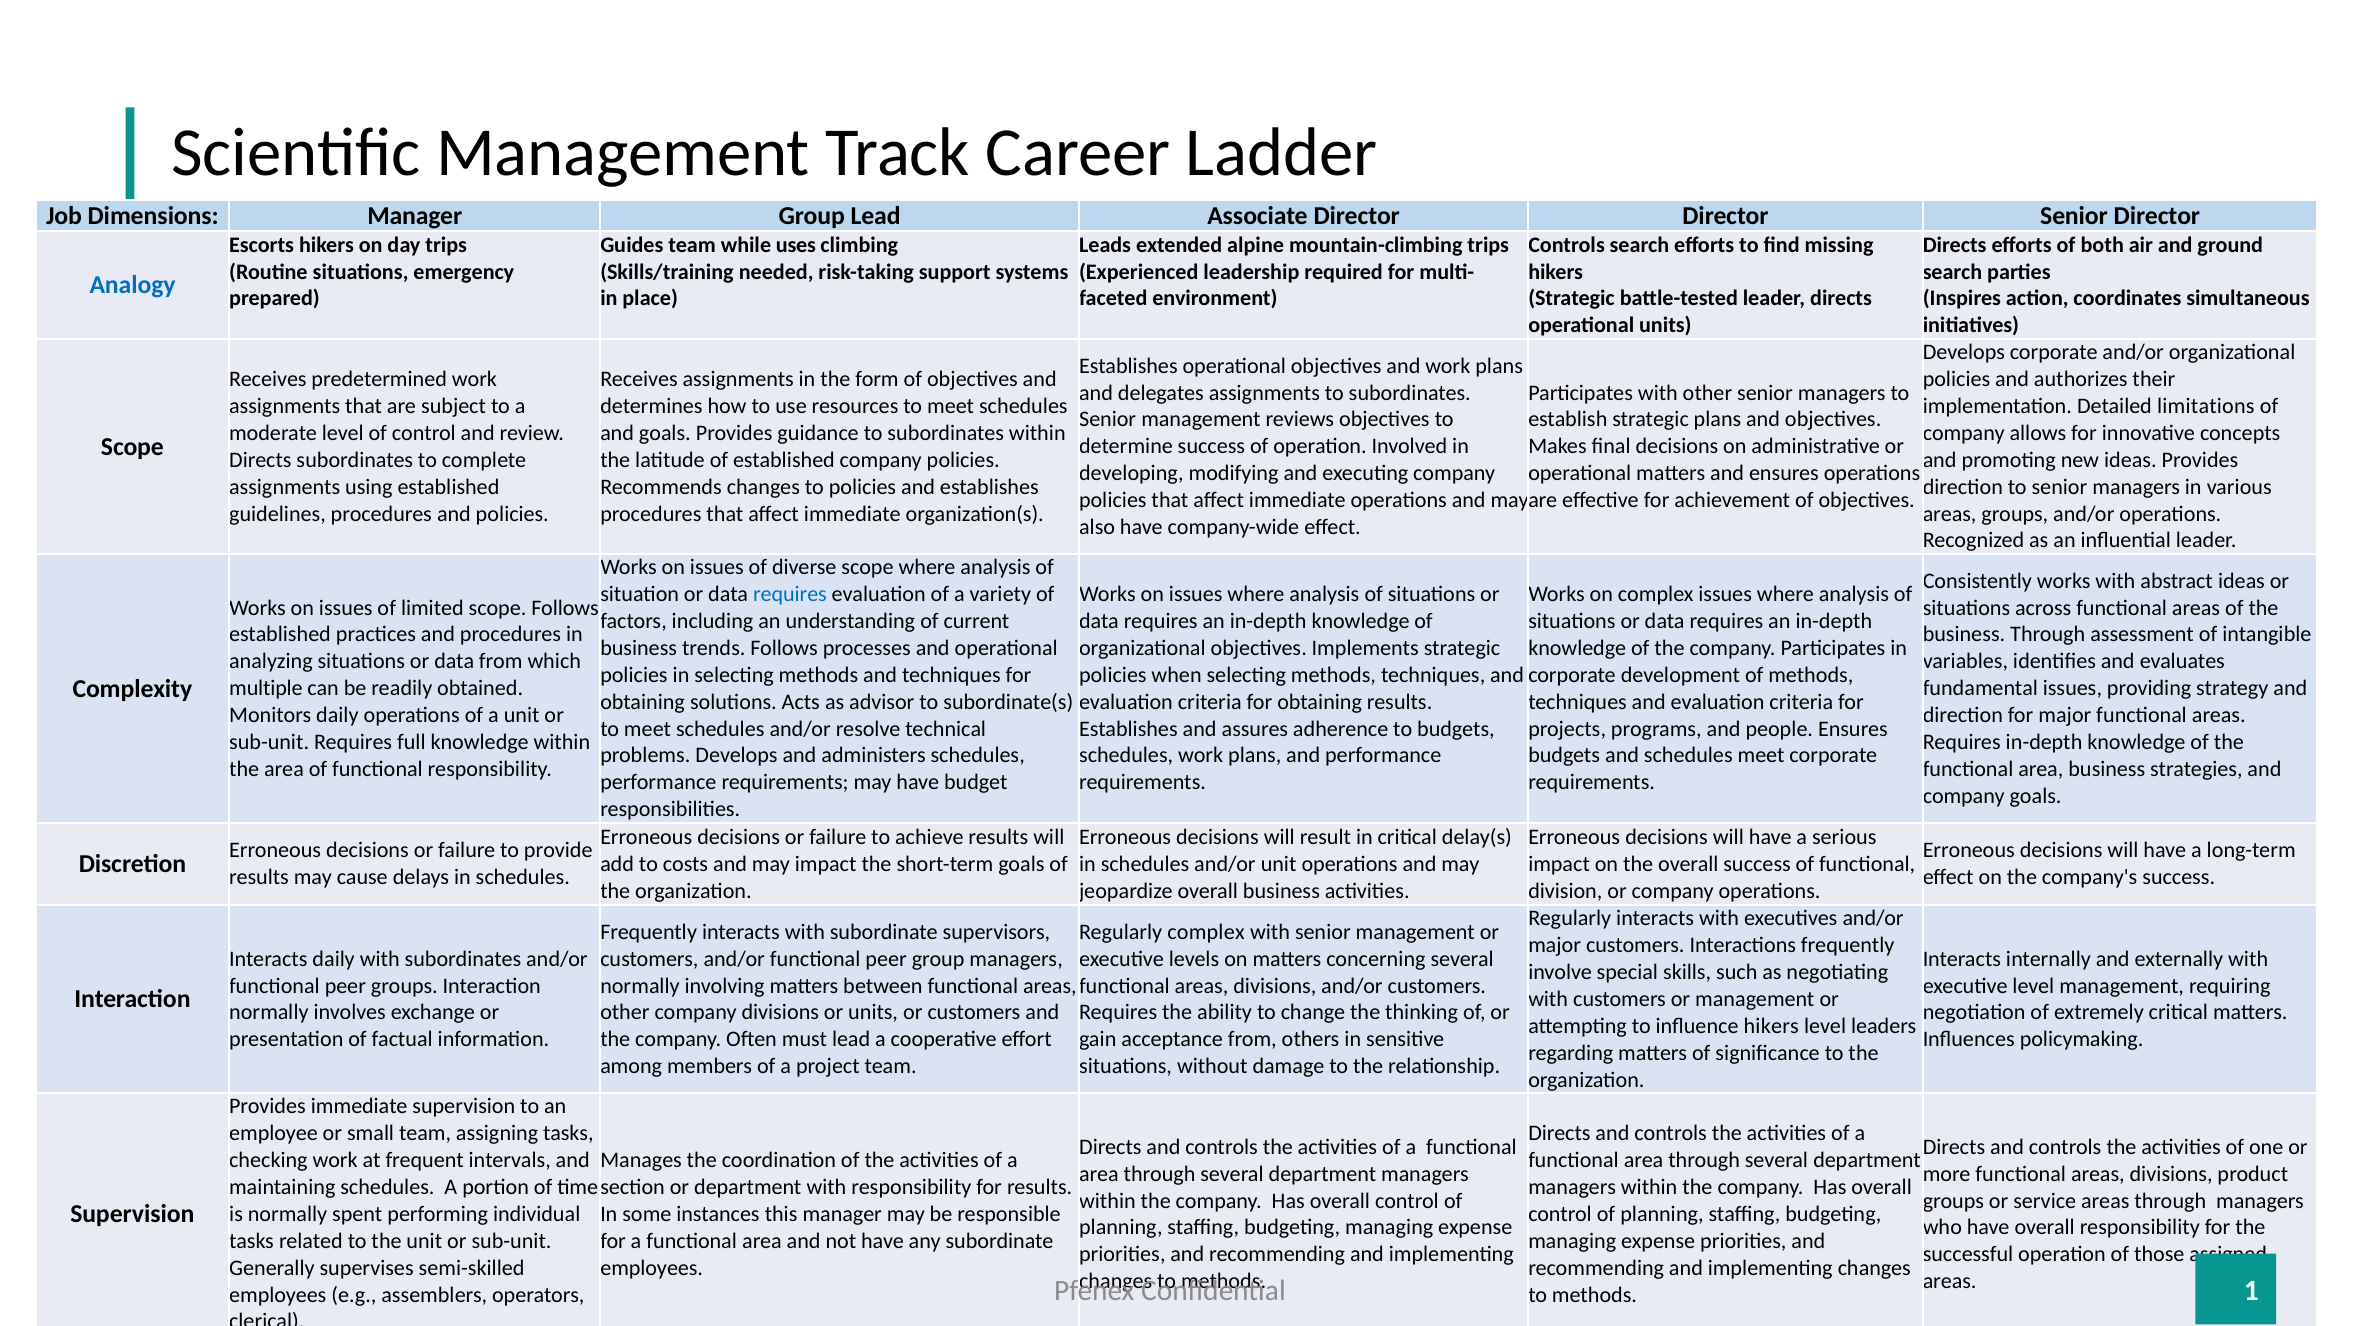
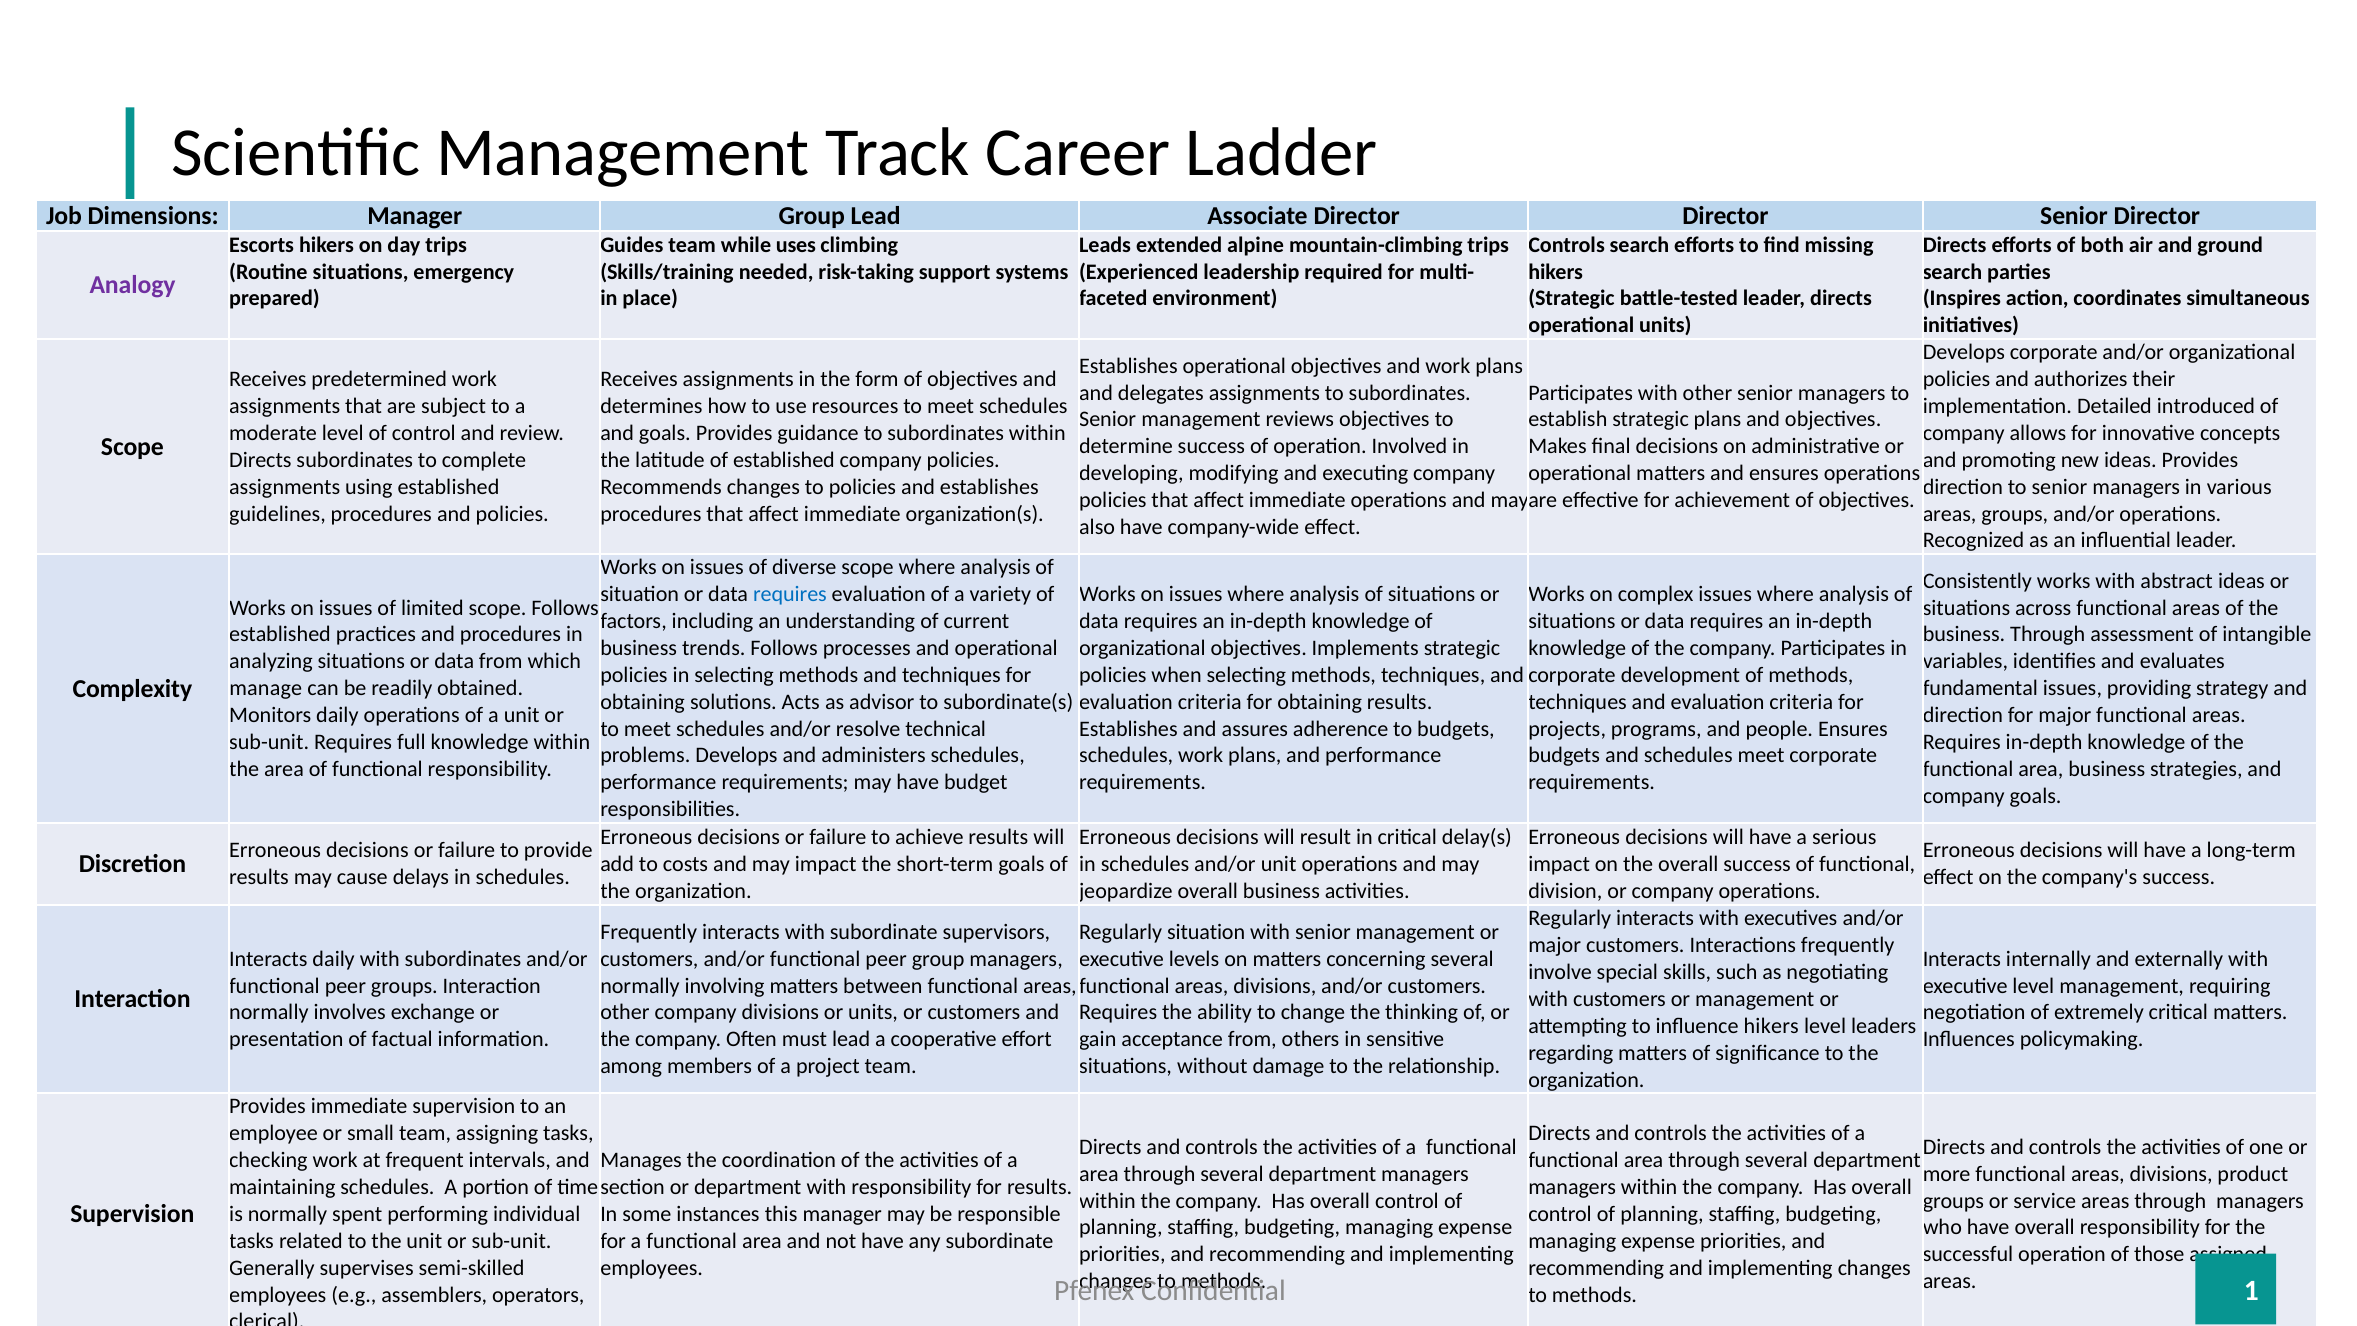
Analogy colour: blue -> purple (133, 285)
limitations: limitations -> introduced (2206, 406)
multiple: multiple -> manage (266, 688)
Regularly complex: complex -> situation (1206, 932)
